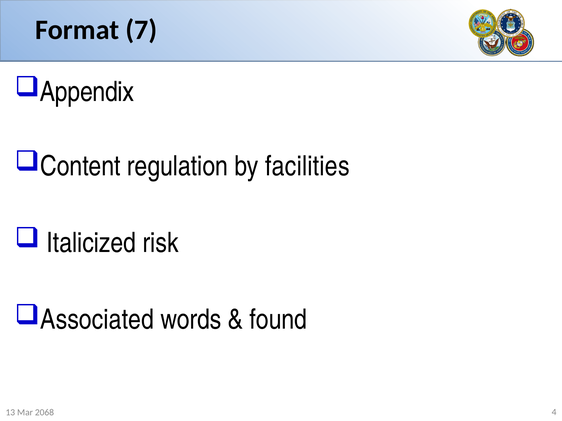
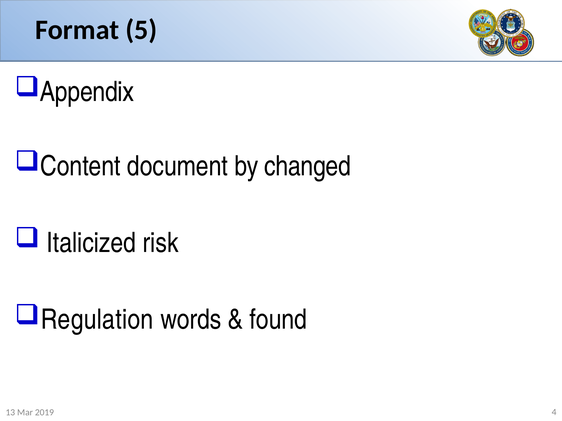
7: 7 -> 5 (141, 30)
regulation: regulation -> document (177, 166)
facilities: facilities -> changed (308, 166)
Associated: Associated -> Regulation (97, 320)
2068: 2068 -> 2019 (44, 413)
